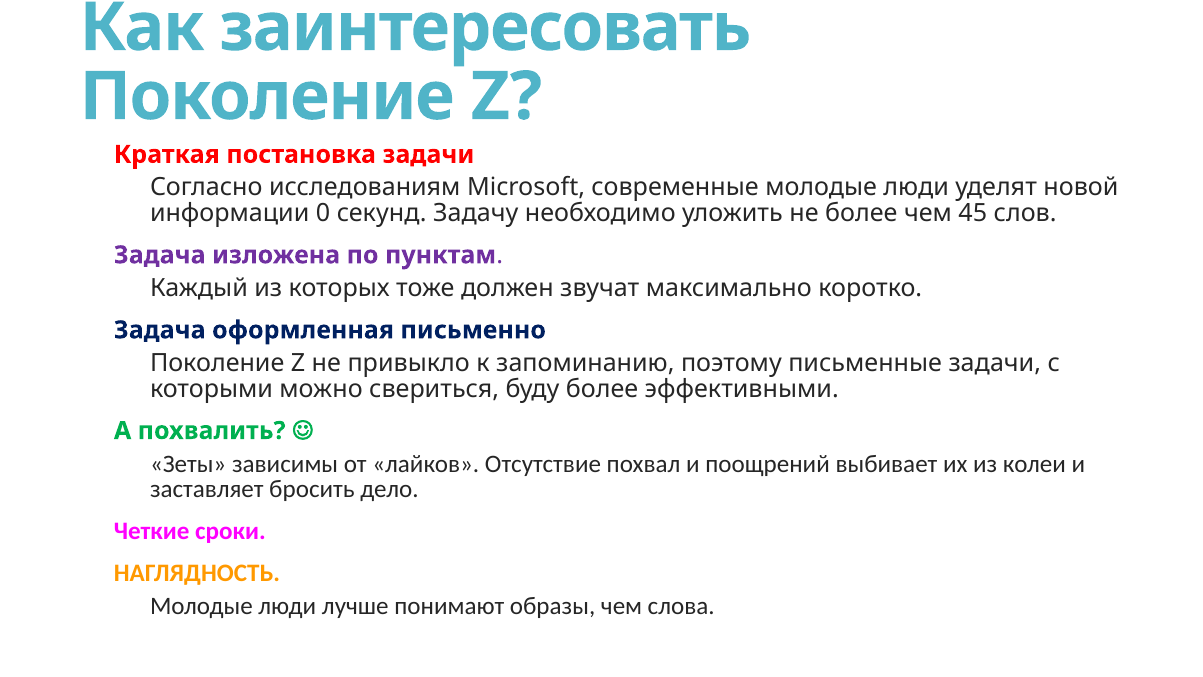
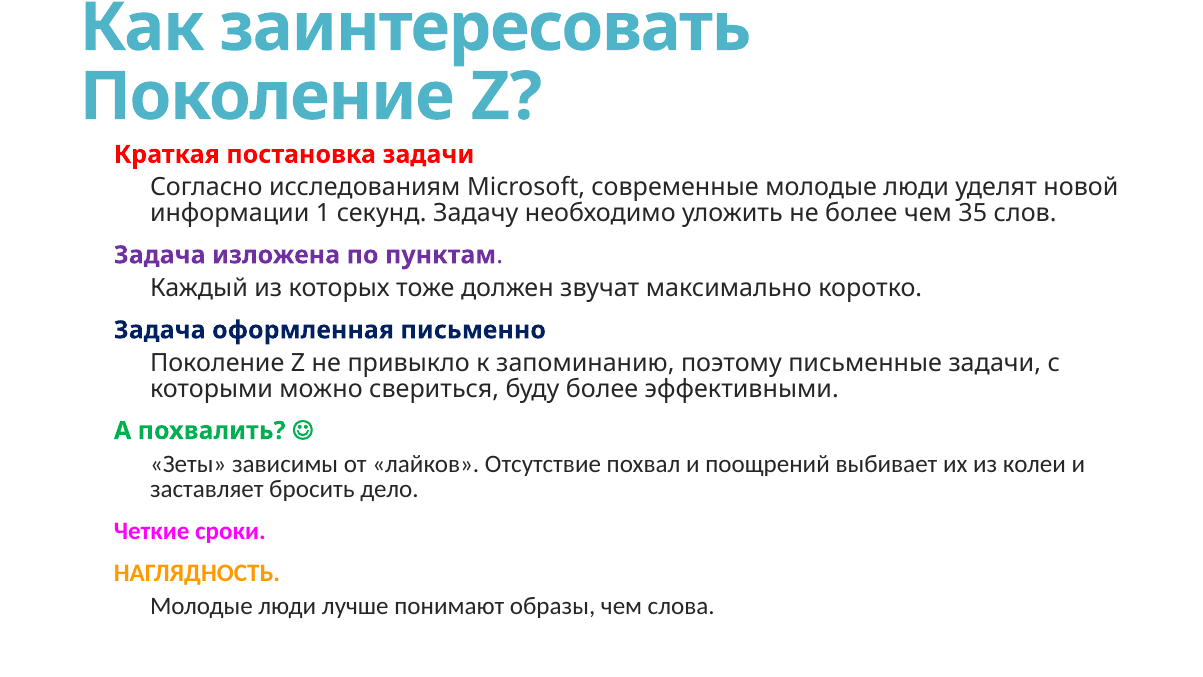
0: 0 -> 1 (323, 213)
45: 45 -> 35 (973, 213)
